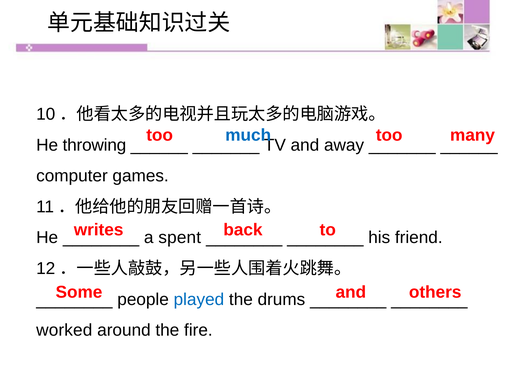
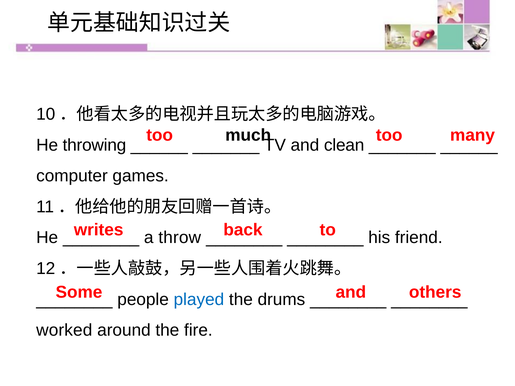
much colour: blue -> black (248, 135)
away: away -> clean (344, 145)
spent: spent -> throw (180, 238)
